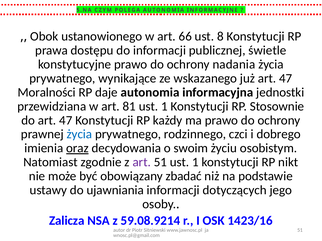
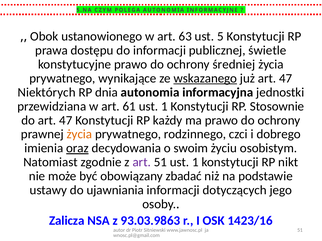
66: 66 -> 63 (185, 36)
8: 8 -> 5 (220, 36)
nadania: nadania -> średniej (234, 64)
wskazanego underline: none -> present (205, 78)
Moralności: Moralności -> Niektórych (47, 92)
daje: daje -> dnia (106, 92)
81: 81 -> 61 (129, 106)
życia colour: blue -> orange (79, 134)
59.08.9214: 59.08.9214 -> 93.03.9863 (150, 221)
